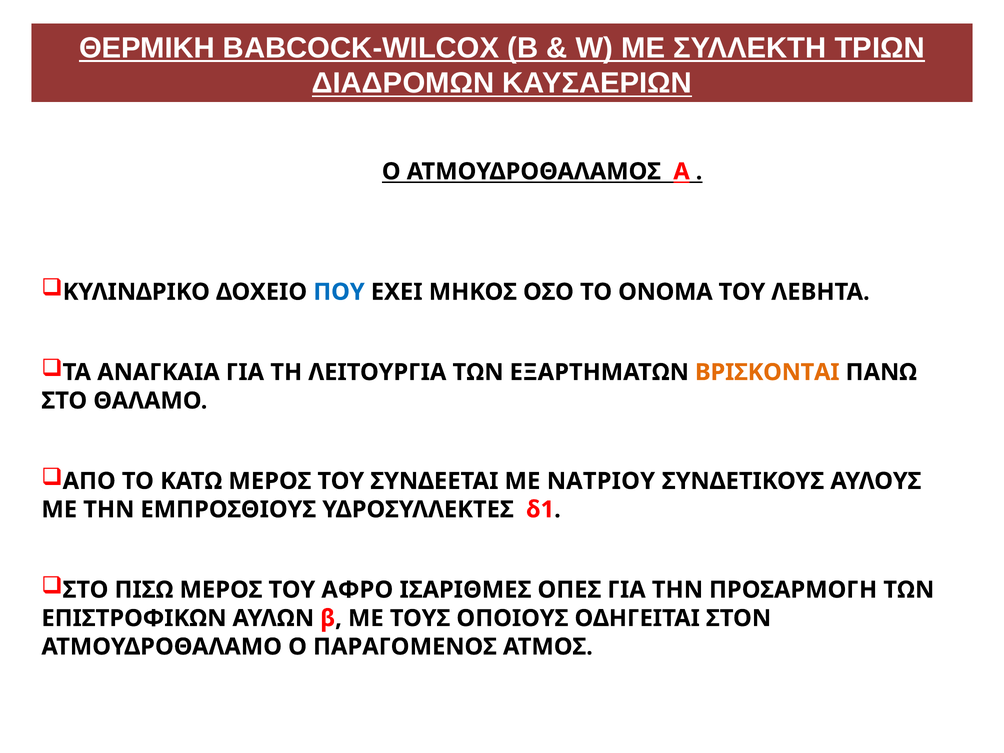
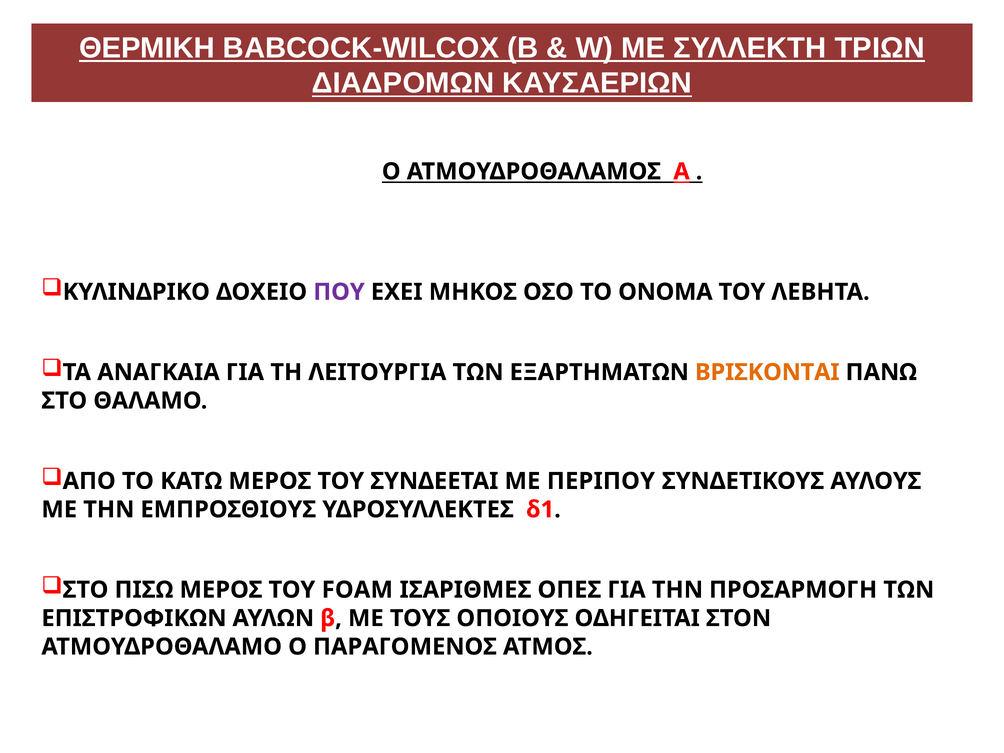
ΠΟΥ colour: blue -> purple (339, 292)
ΝΑΤΡΙΟΥ: ΝΑΤΡΙΟΥ -> ΠΕΡΙΠΟΥ (601, 481)
ΑΦΡΟ: ΑΦΡΟ -> FOAM (357, 590)
